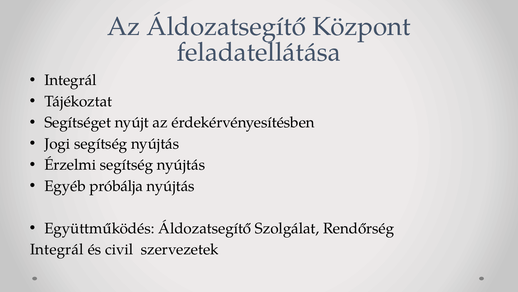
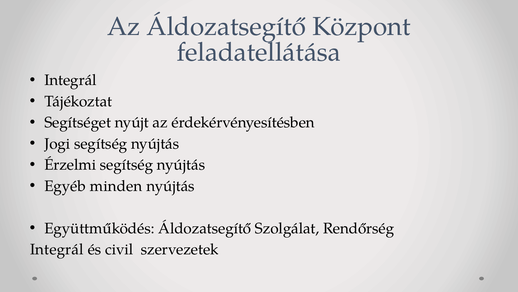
próbálja: próbálja -> minden (116, 186)
